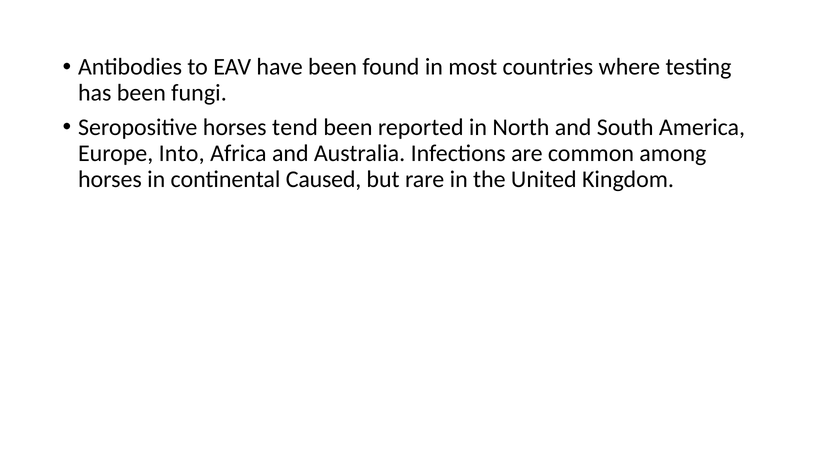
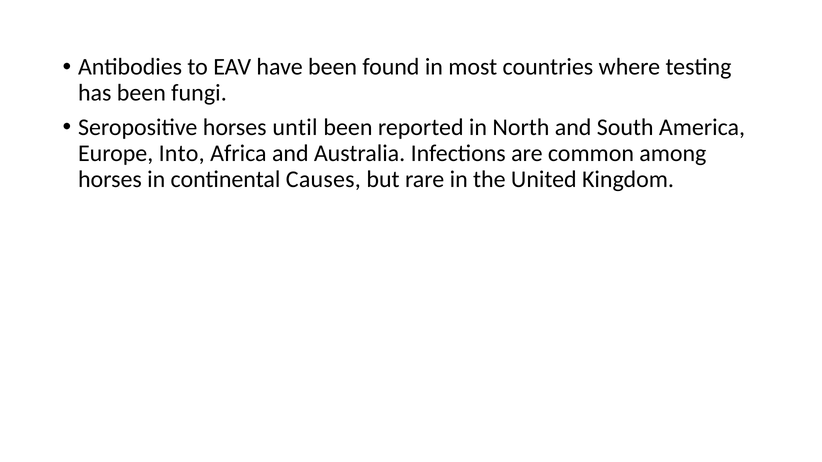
tend: tend -> until (295, 127)
Caused: Caused -> Causes (323, 179)
